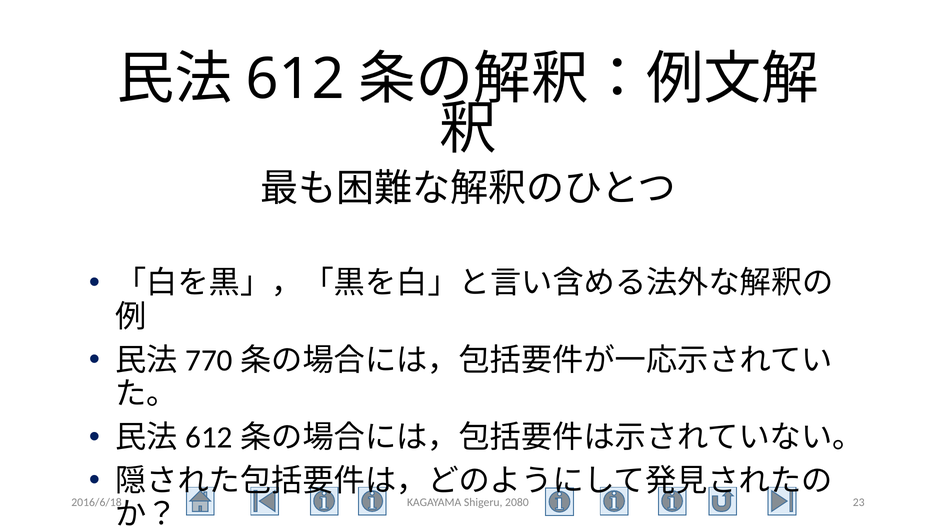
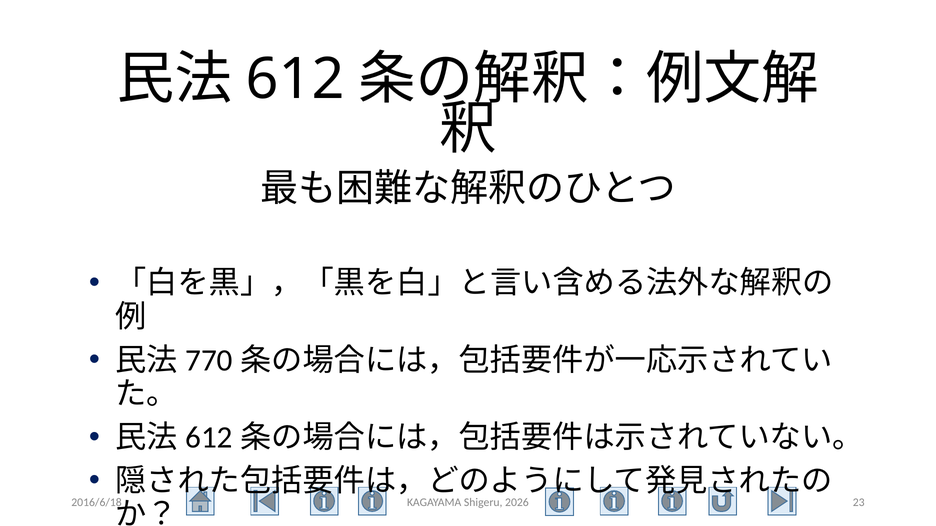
2080: 2080 -> 2026 (517, 503)
